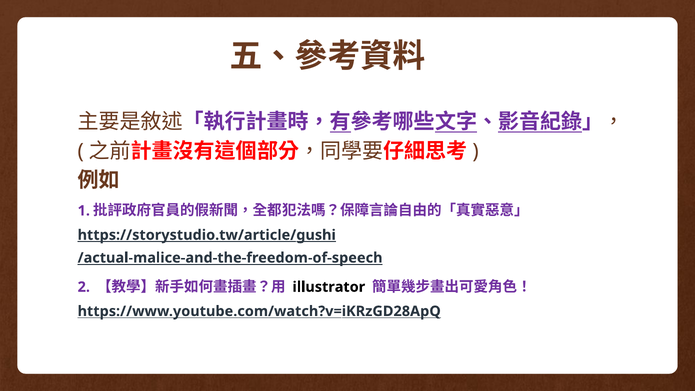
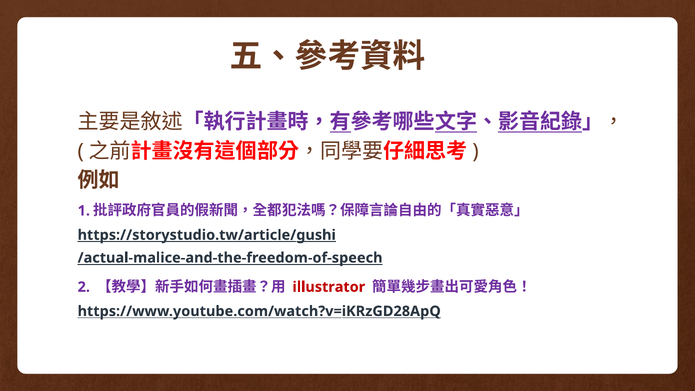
illustrator colour: black -> red (329, 287)
